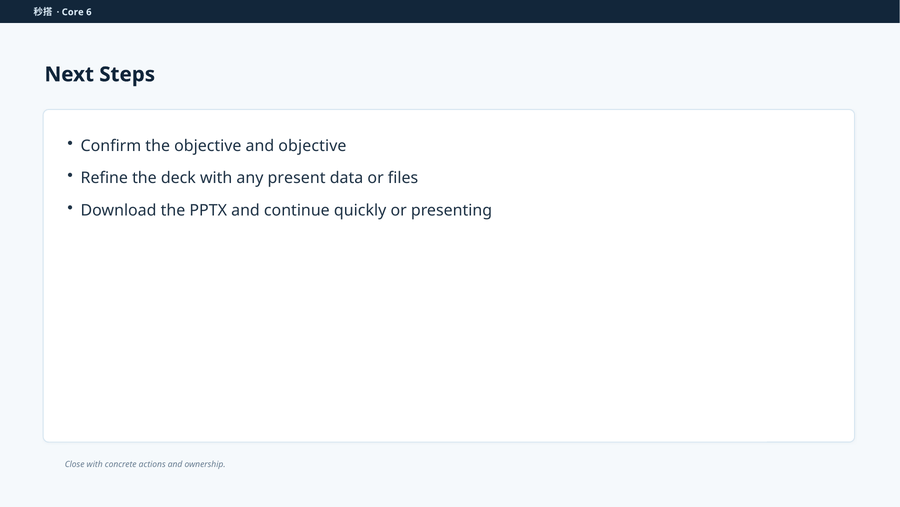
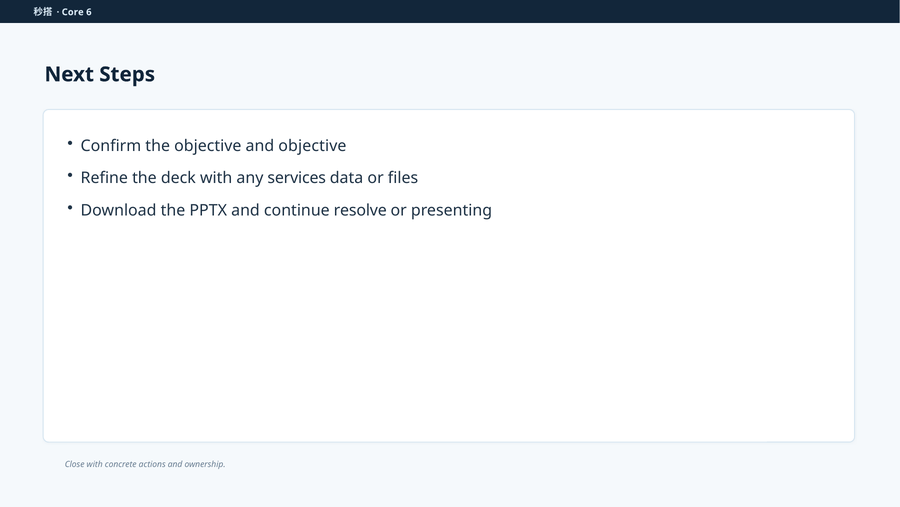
present: present -> services (297, 178)
quickly: quickly -> resolve (360, 210)
